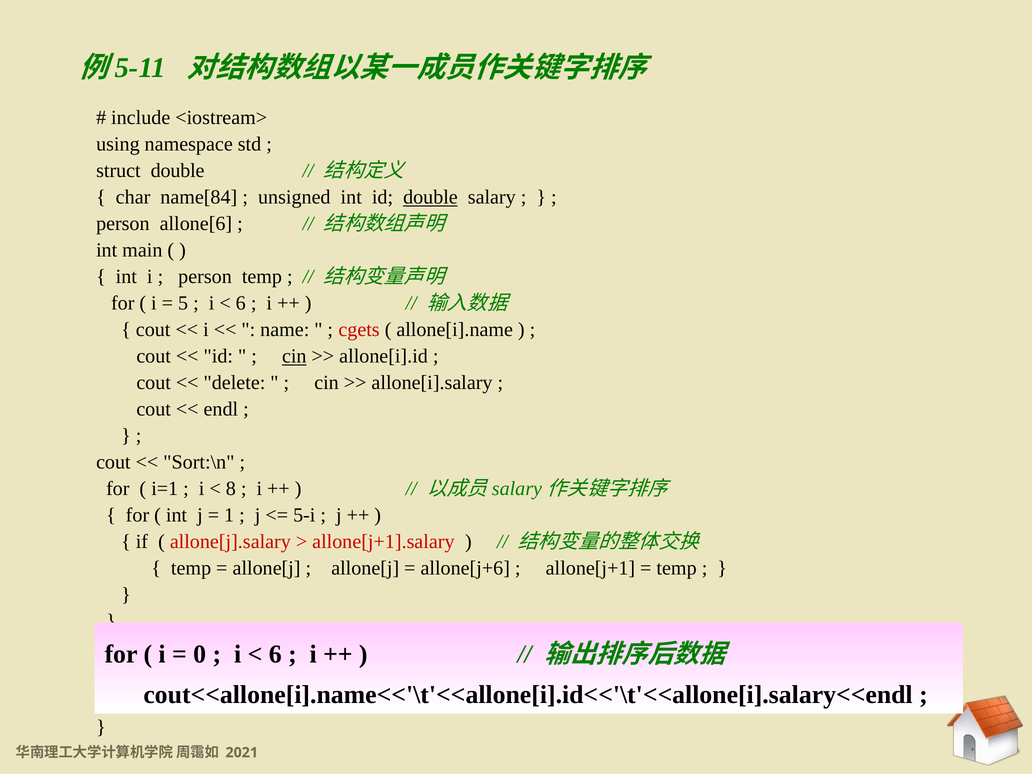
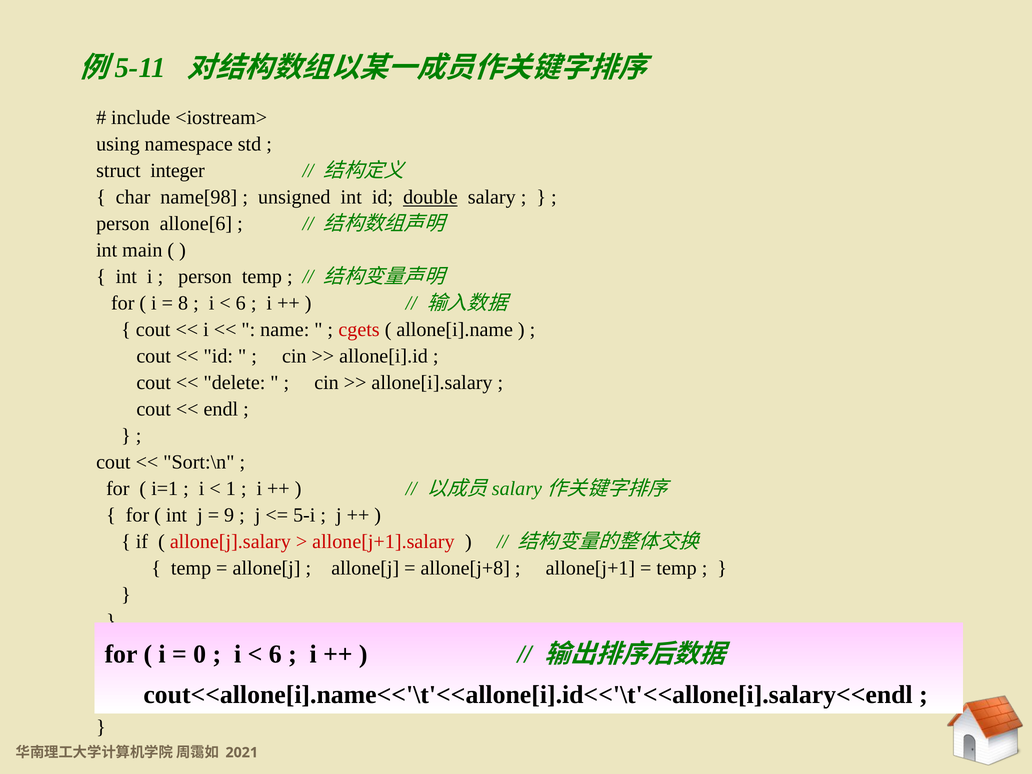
struct double: double -> integer (178, 171)
name[84: name[84 -> name[98 (199, 197)
5: 5 -> 8 (183, 303)
cin underline: present -> none (294, 356)
8: 8 -> 1 (231, 489)
1: 1 -> 9 (229, 515)
allone[j+6: allone[j+6 -> allone[j+8 (465, 568)
